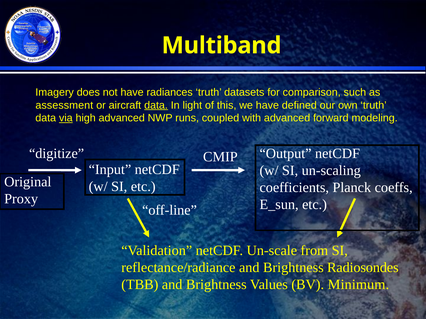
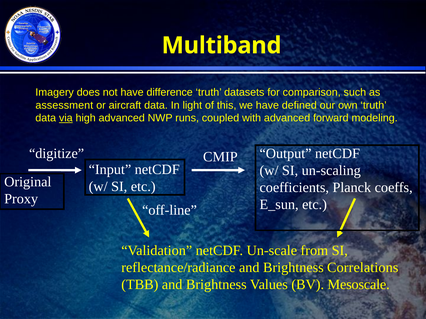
radiances: radiances -> difference (170, 93)
data underline: present -> none (156, 105)
Radiosondes: Radiosondes -> Correlations (363, 268)
Minimum: Minimum -> Mesoscale (359, 285)
